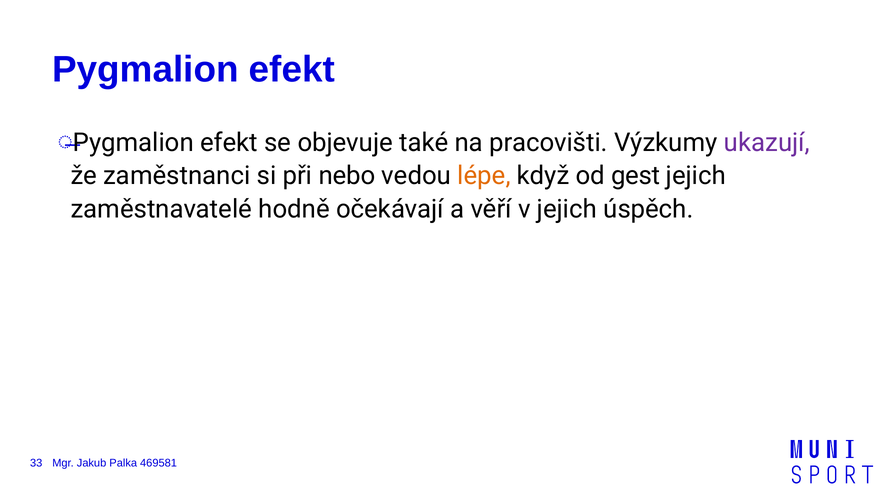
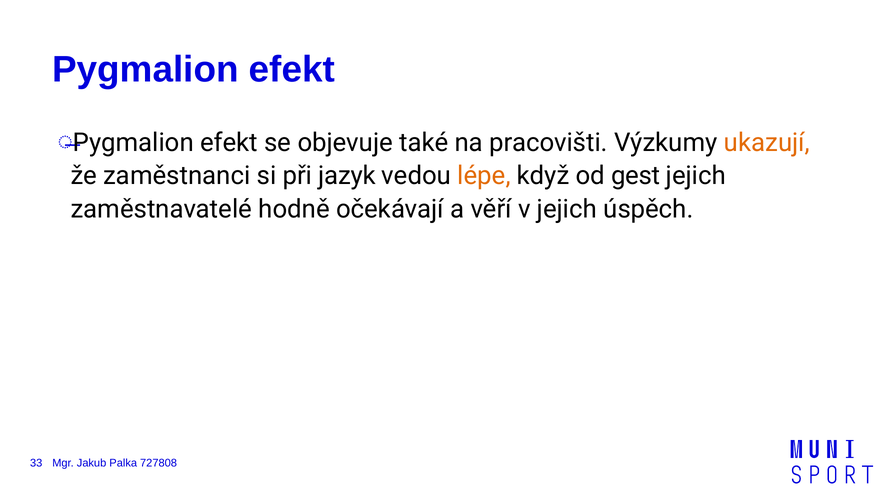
ukazují colour: purple -> orange (767, 142)
nebo: nebo -> jazyk (347, 176)
469581: 469581 -> 727808 (159, 462)
